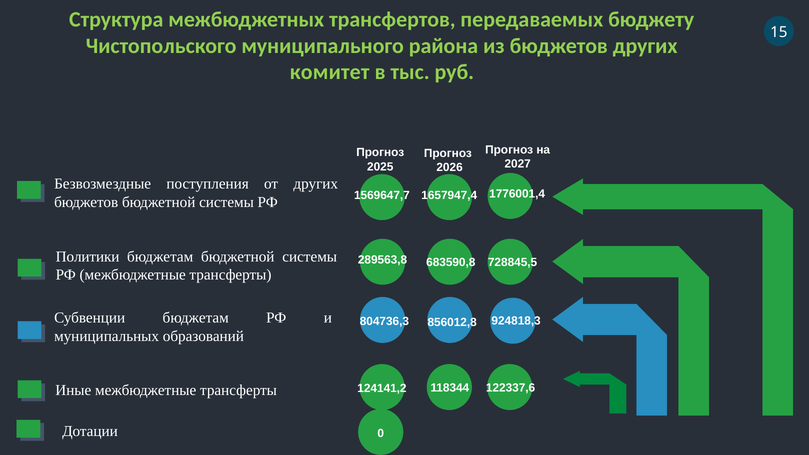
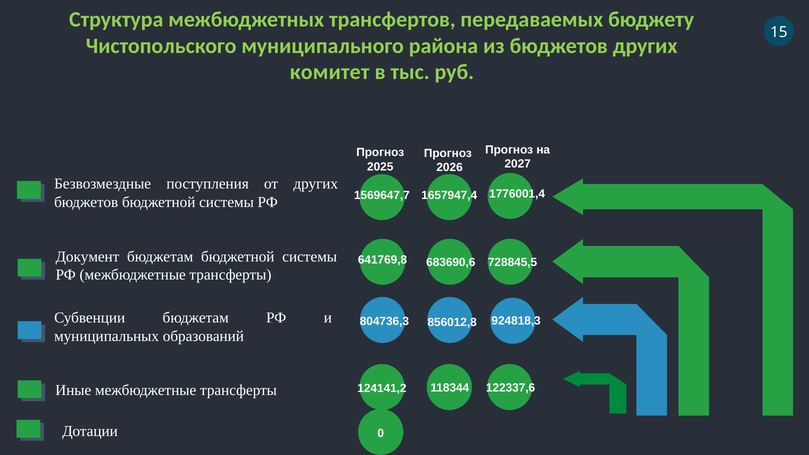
Политики: Политики -> Документ (87, 257)
289563,8: 289563,8 -> 641769,8 (383, 260)
683590,8: 683590,8 -> 683690,6 (451, 263)
